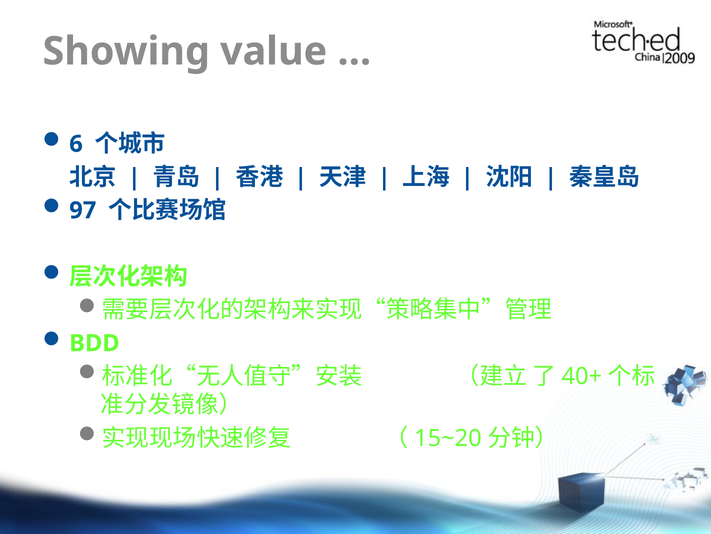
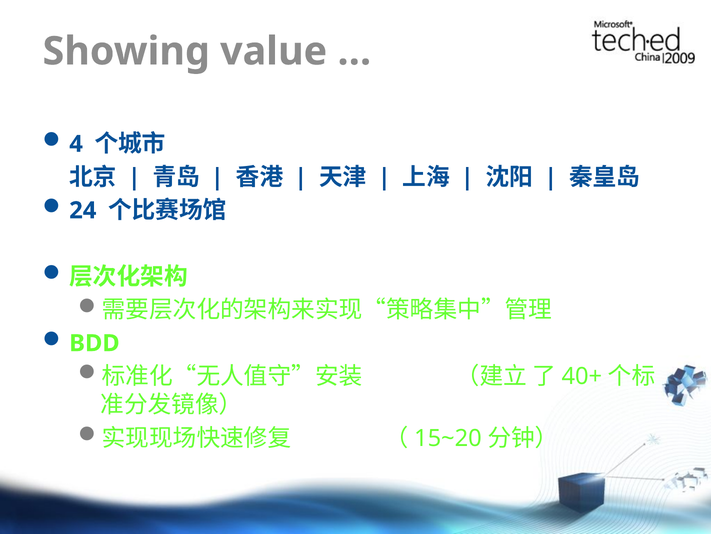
6: 6 -> 4 (76, 144)
97: 97 -> 24 (83, 210)
